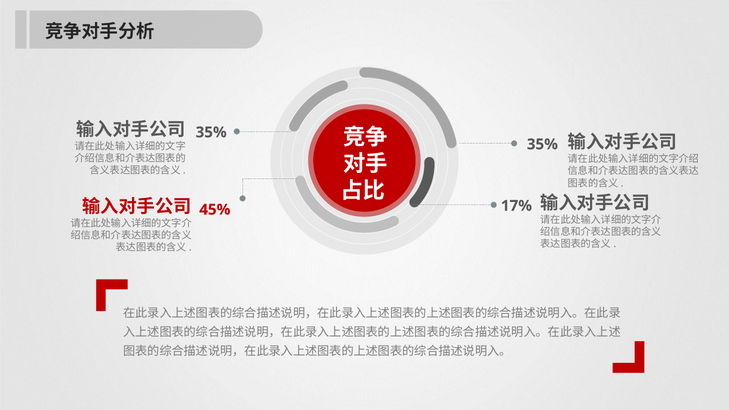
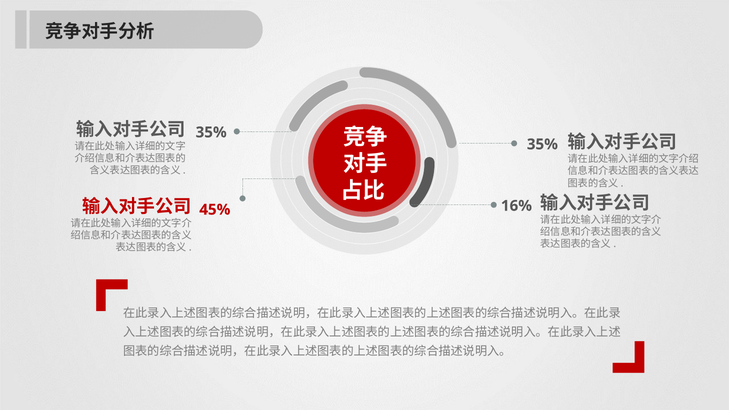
17%: 17% -> 16% (516, 206)
